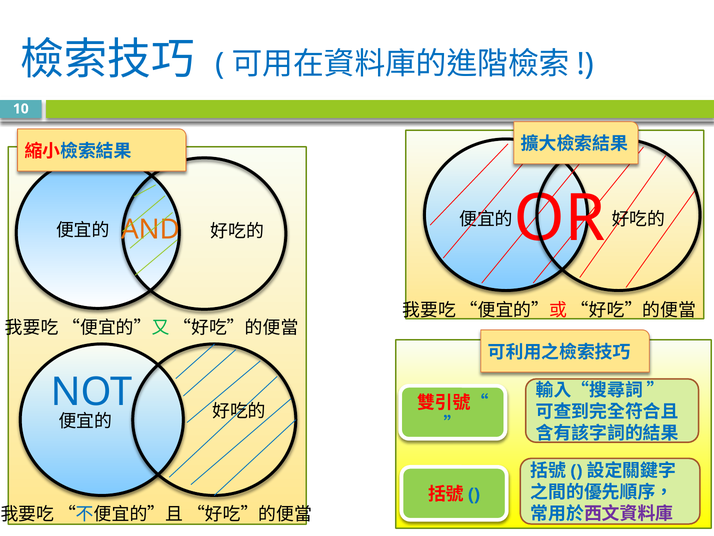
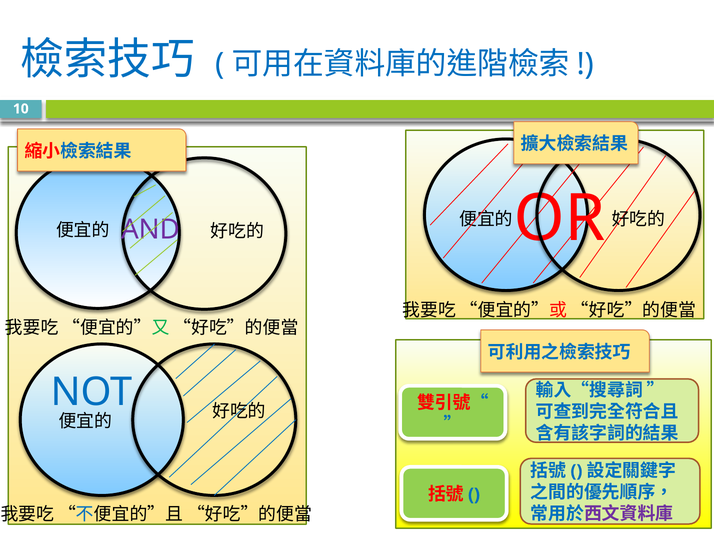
AND colour: orange -> purple (151, 229)
